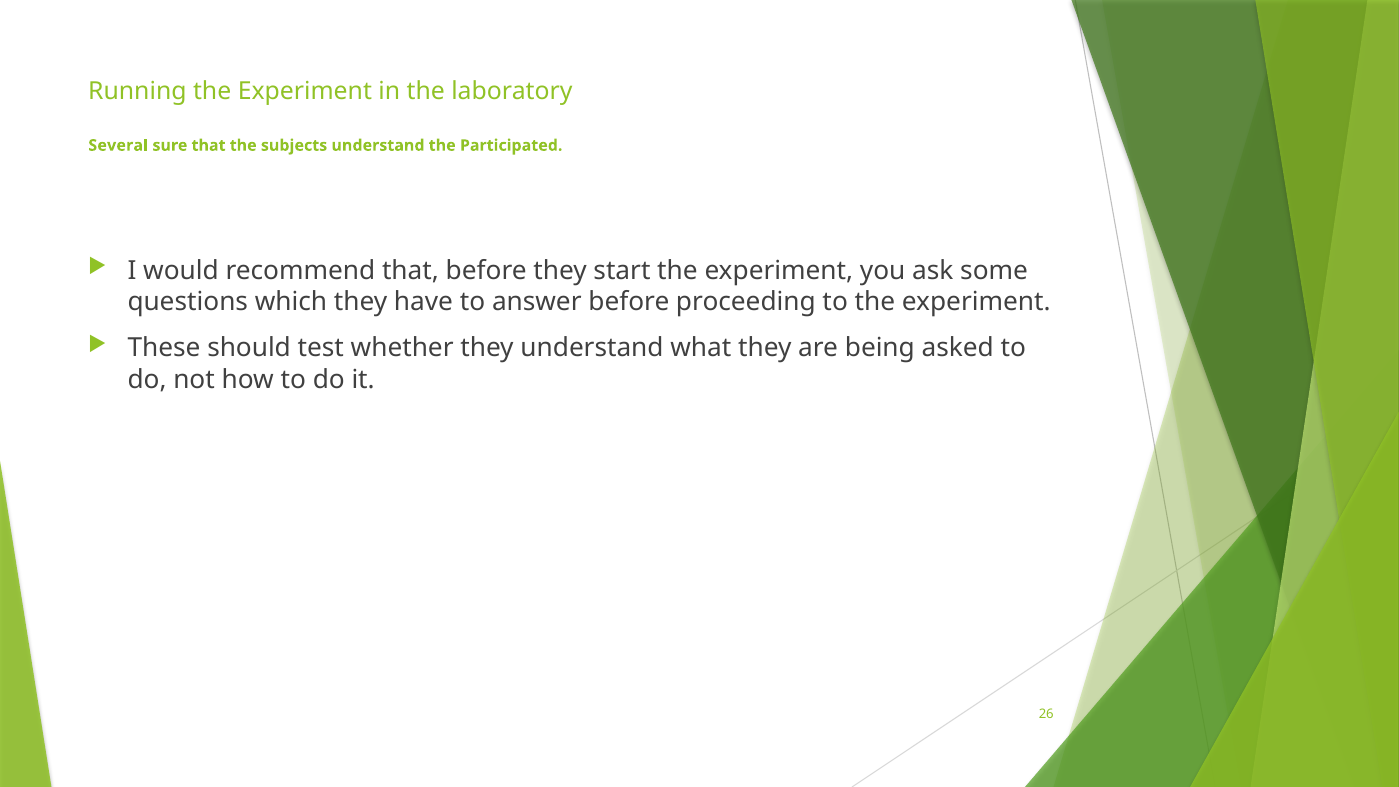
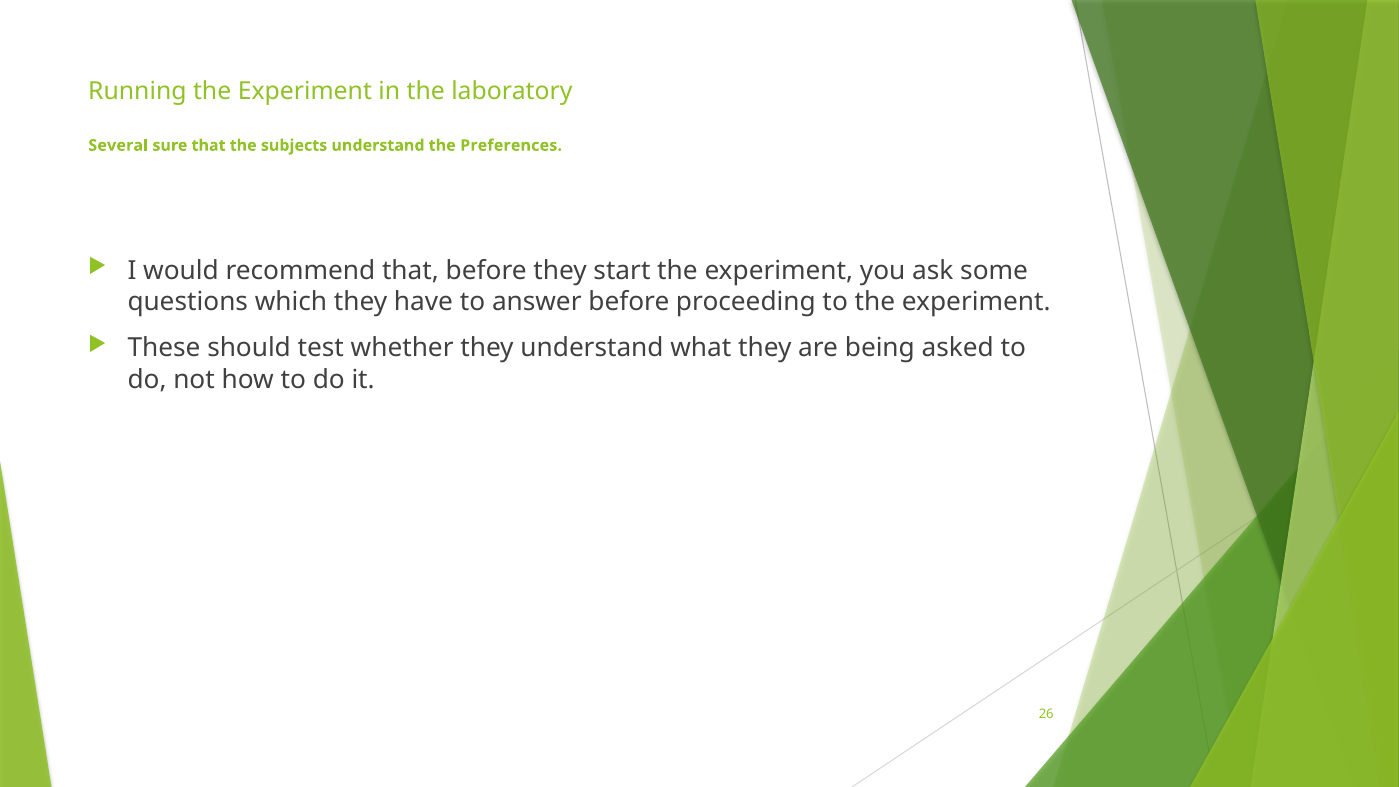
Participated: Participated -> Preferences (511, 145)
